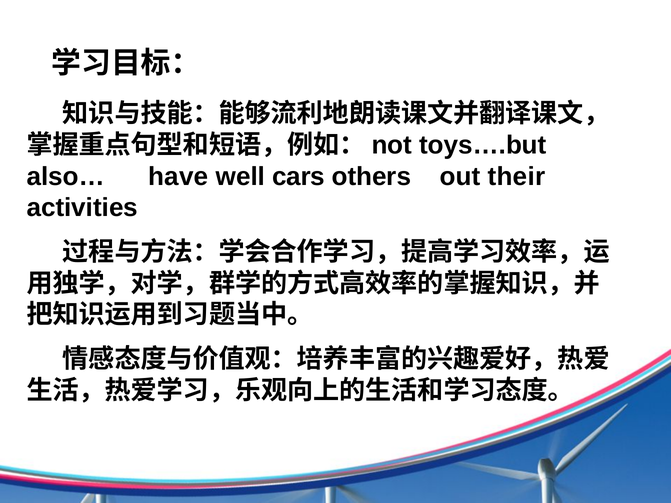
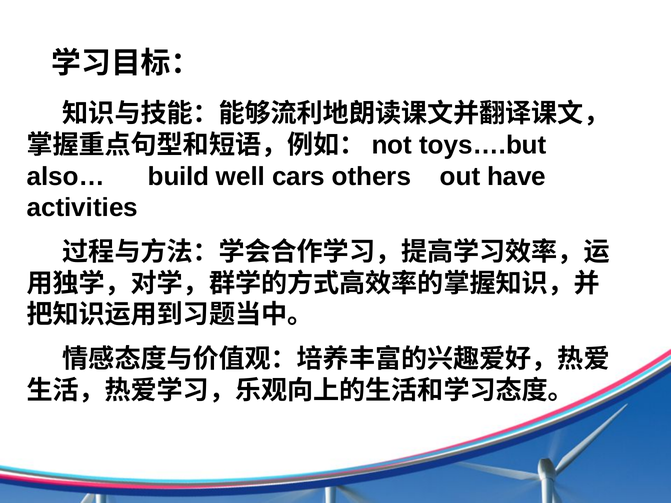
have: have -> build (178, 177)
their: their -> have (517, 177)
